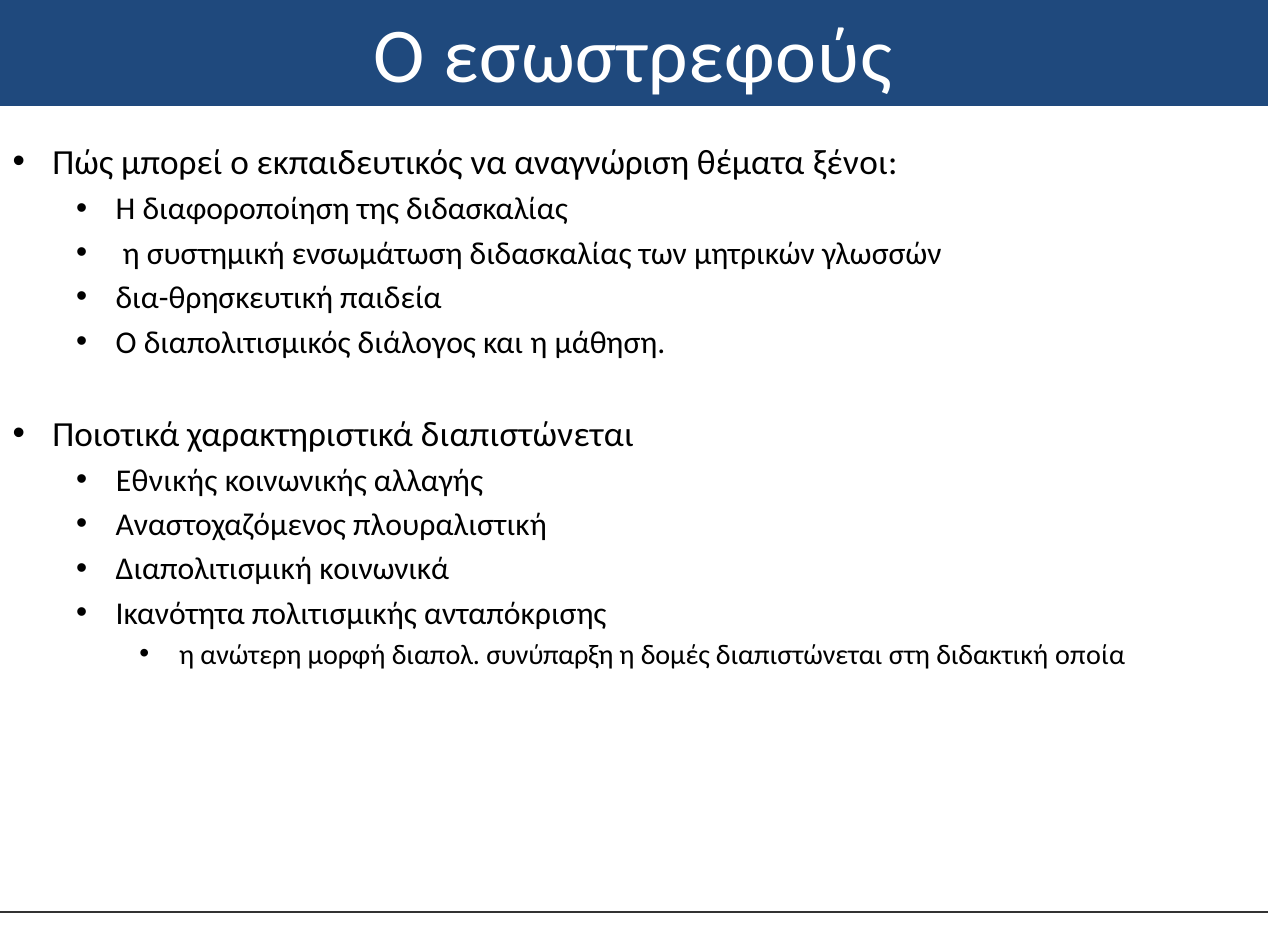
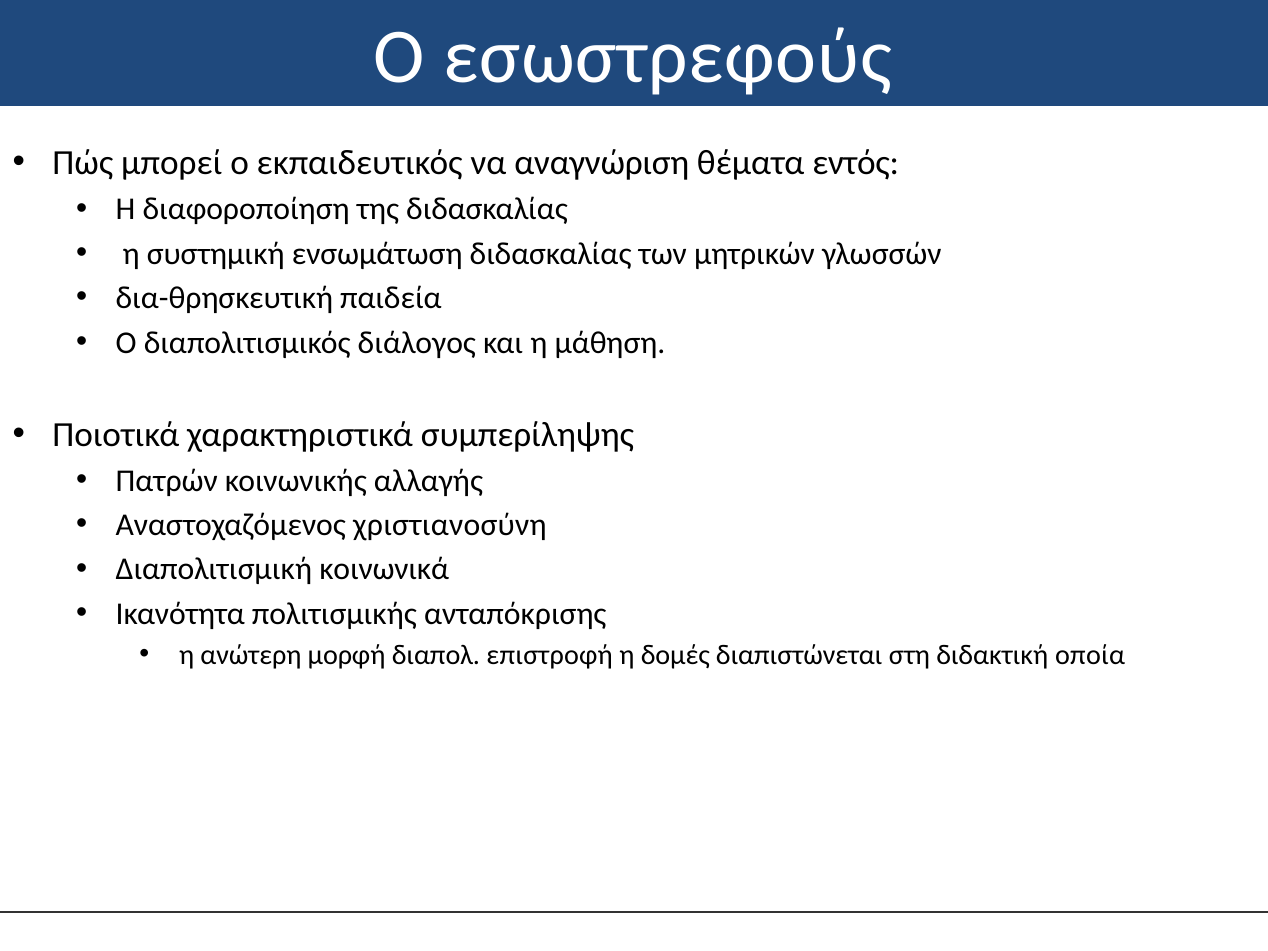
ξένοι: ξένοι -> εντός (856, 163)
χαρακτηριστικά διαπιστώνεται: διαπιστώνεται -> συμπερίληψης (528, 434)
Εθνικής: Εθνικής -> Πατρών (167, 481)
πλουραλιστική: πλουραλιστική -> χριστιανοσύνη (450, 525)
συνύπαρξη: συνύπαρξη -> επιστροφή (550, 655)
